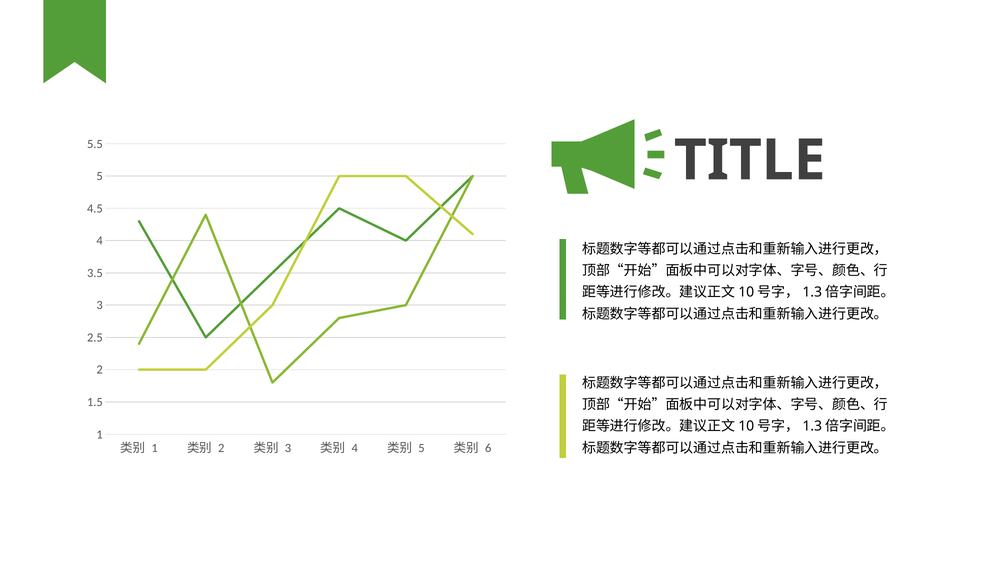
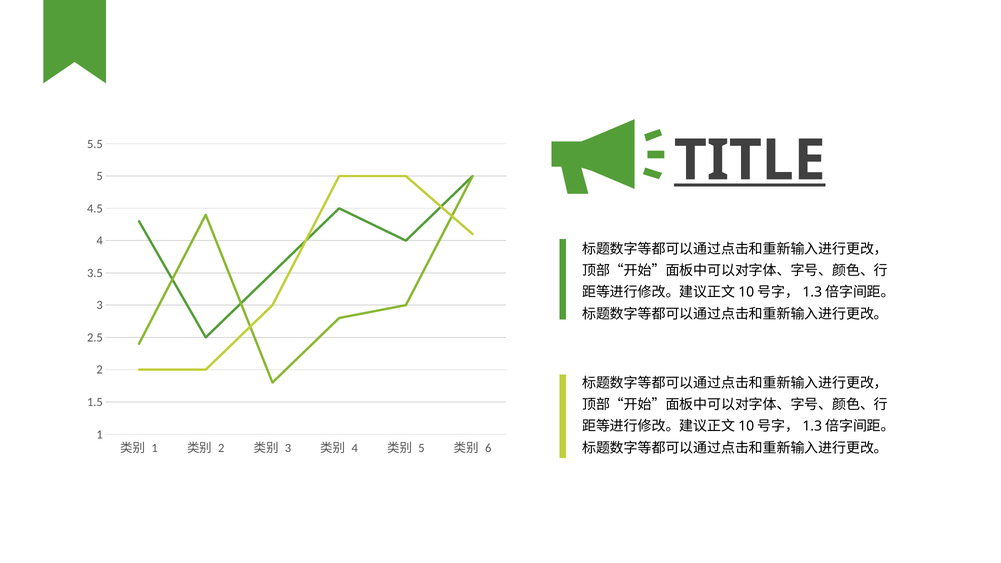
TITLE underline: none -> present (750, 160)
